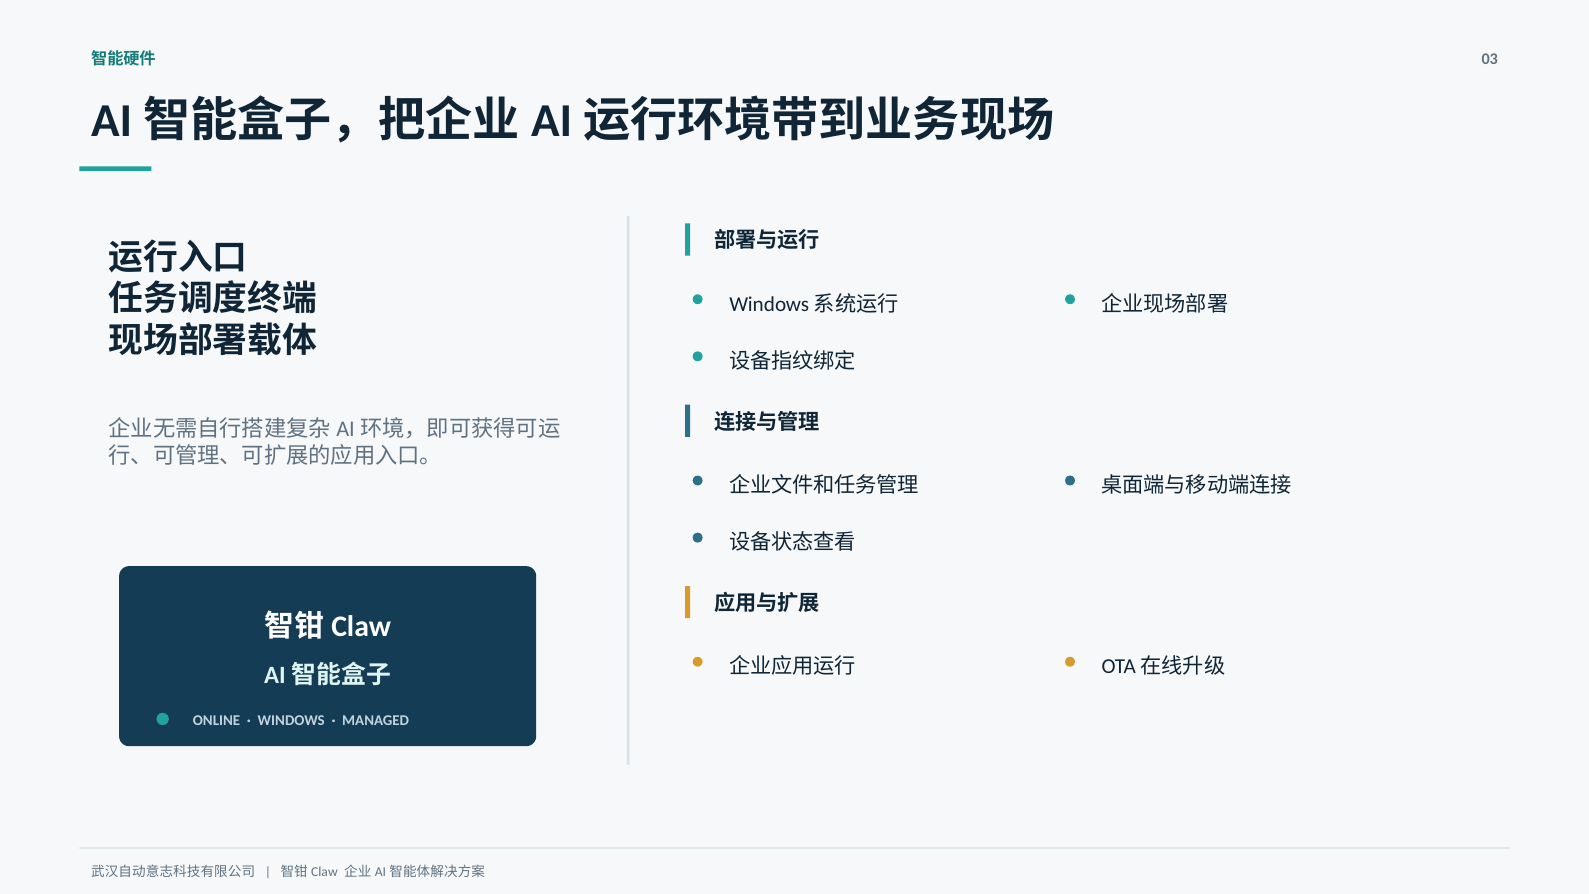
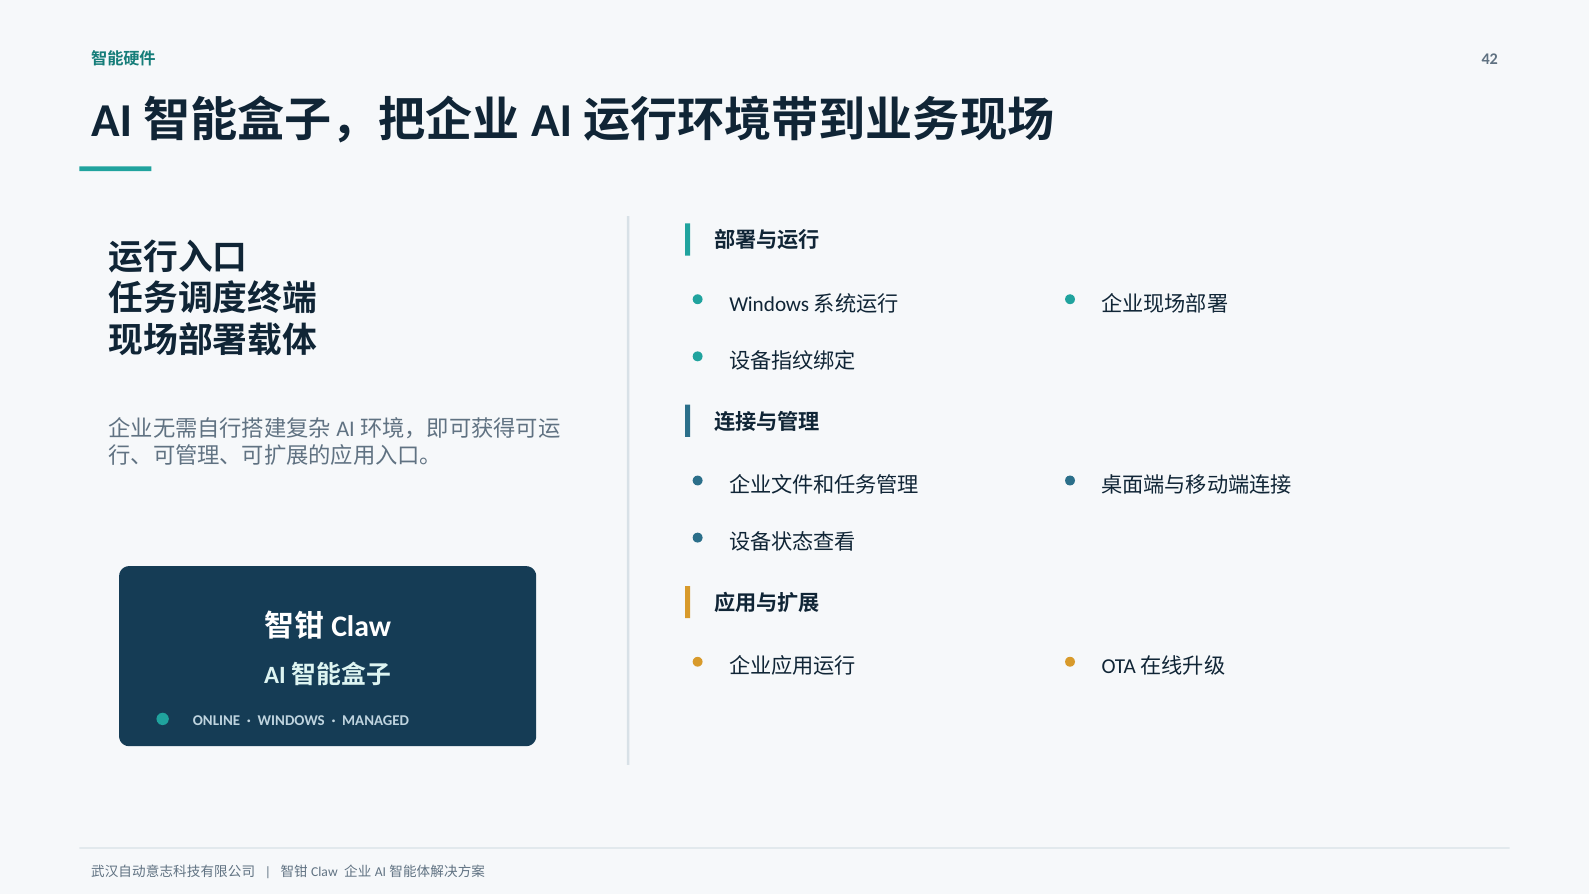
03: 03 -> 42 (1490, 59)
